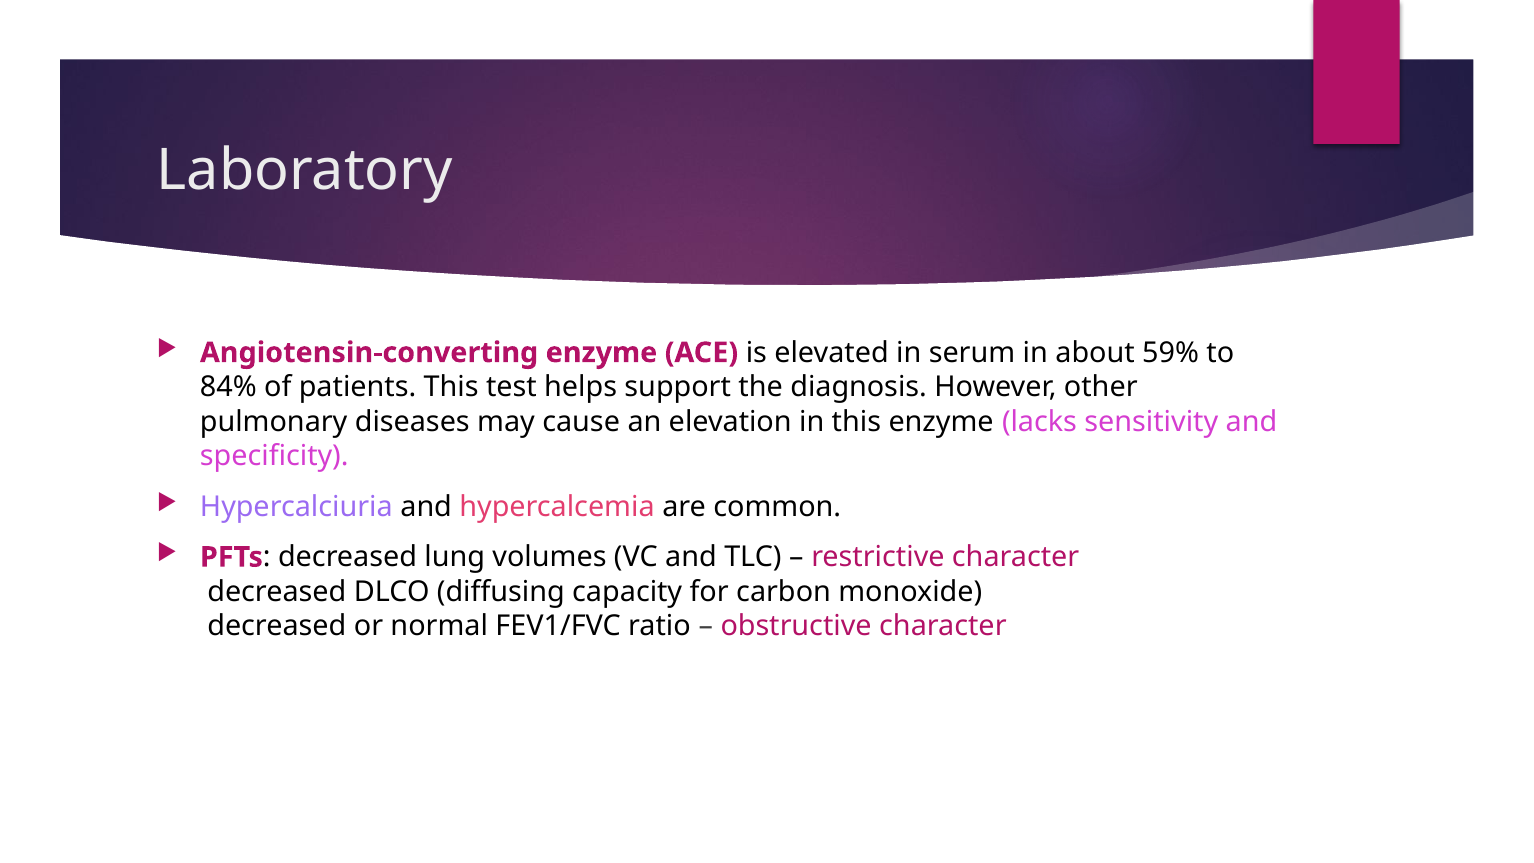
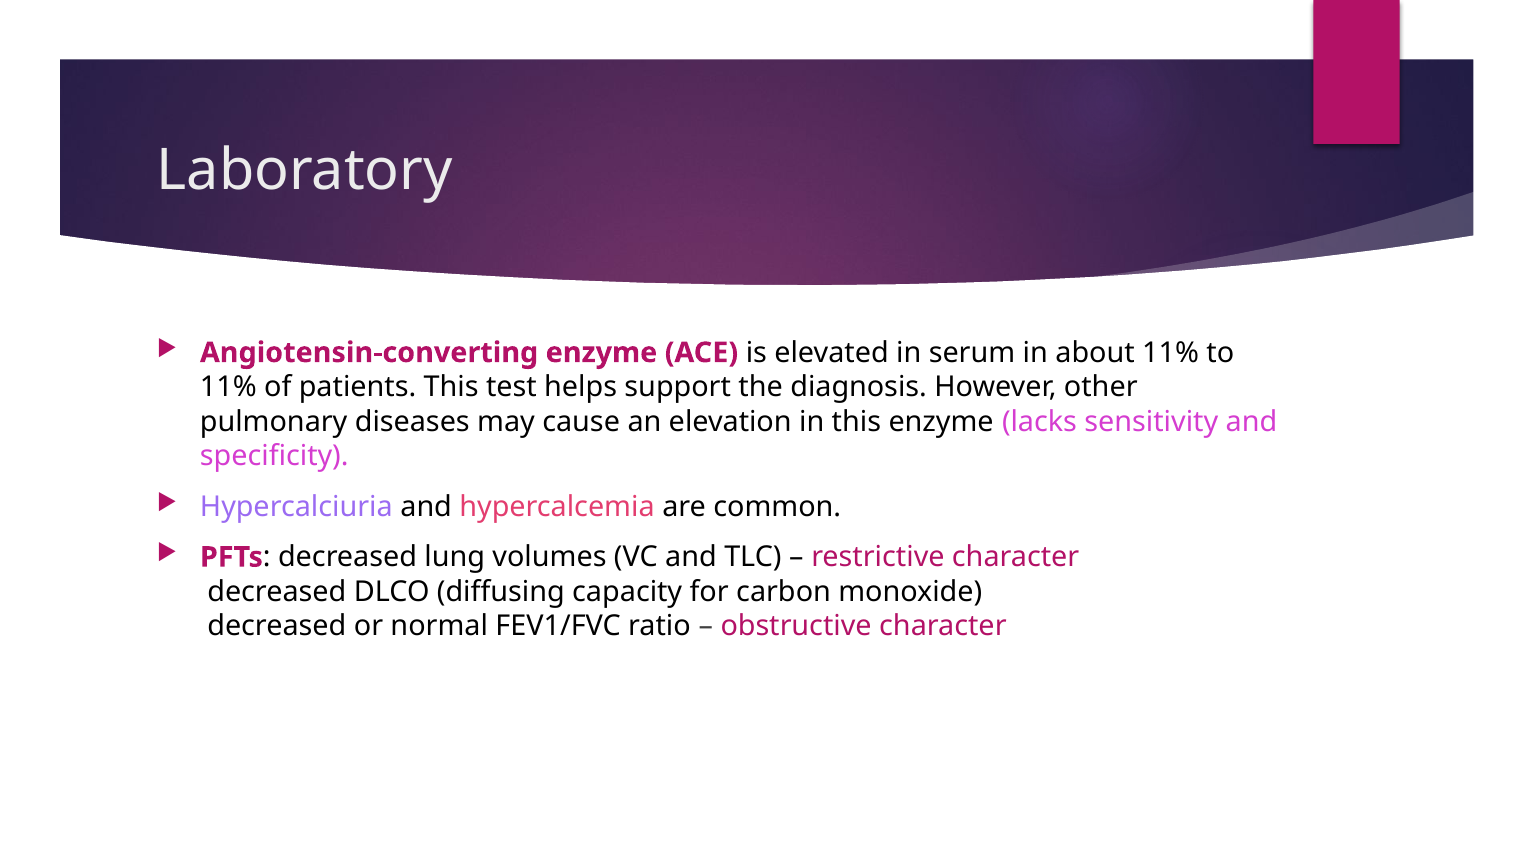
about 59%: 59% -> 11% (1171, 353)
84%: 84% -> 11% (228, 387)
